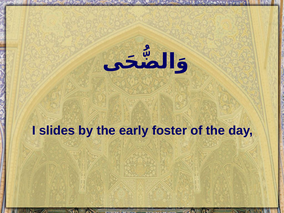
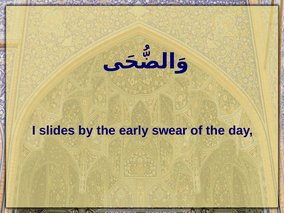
foster: foster -> swear (170, 131)
